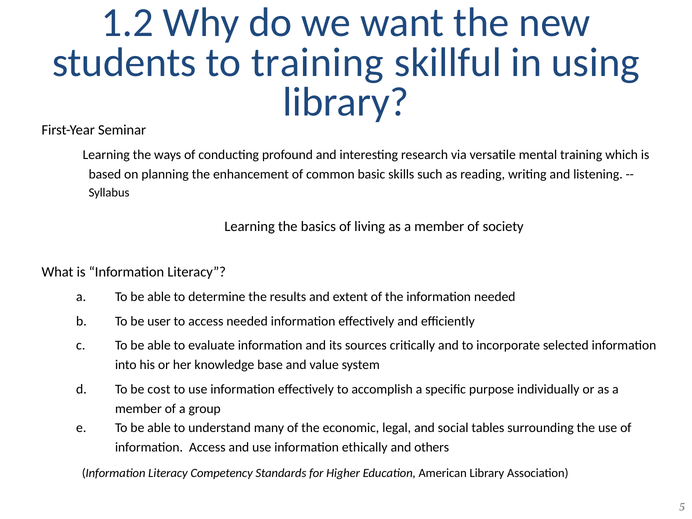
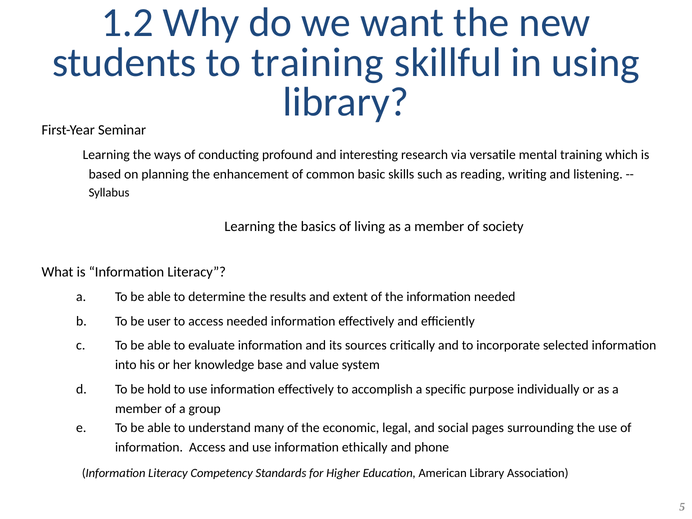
cost: cost -> hold (159, 389)
tables: tables -> pages (488, 428)
others: others -> phone (432, 447)
